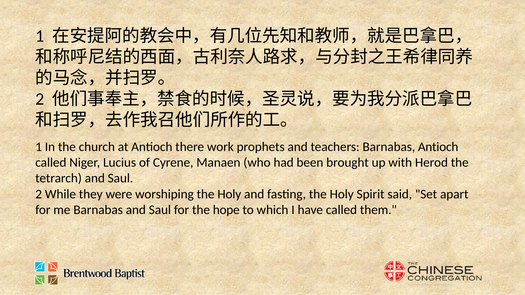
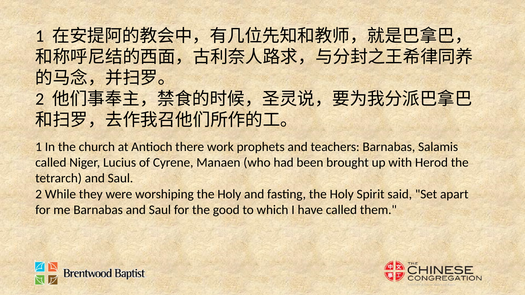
Barnabas Antioch: Antioch -> Salamis (438, 147)
hope: hope -> good (226, 210)
